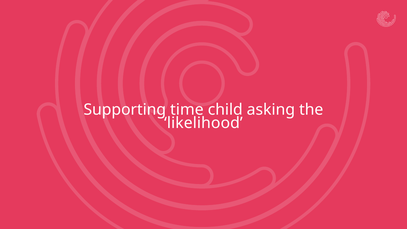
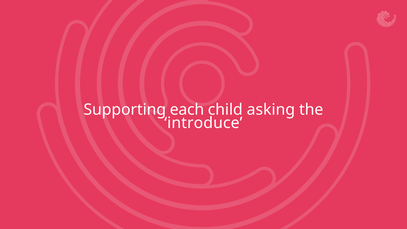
time: time -> each (187, 110)
likelihood: likelihood -> introduce (203, 123)
